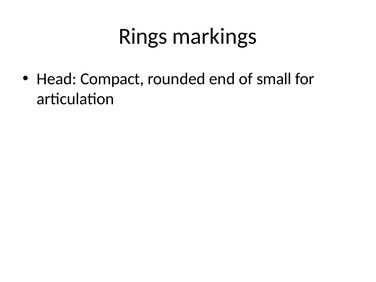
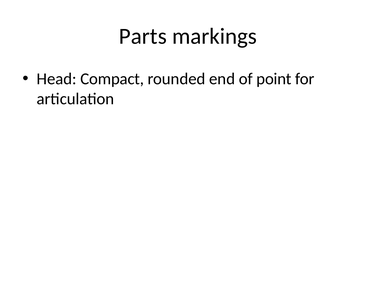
Rings: Rings -> Parts (143, 36)
small: small -> point (274, 79)
